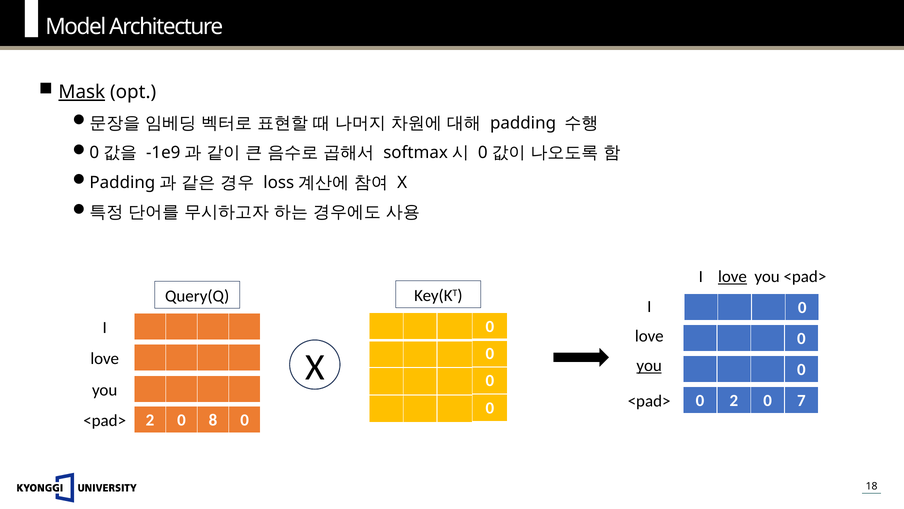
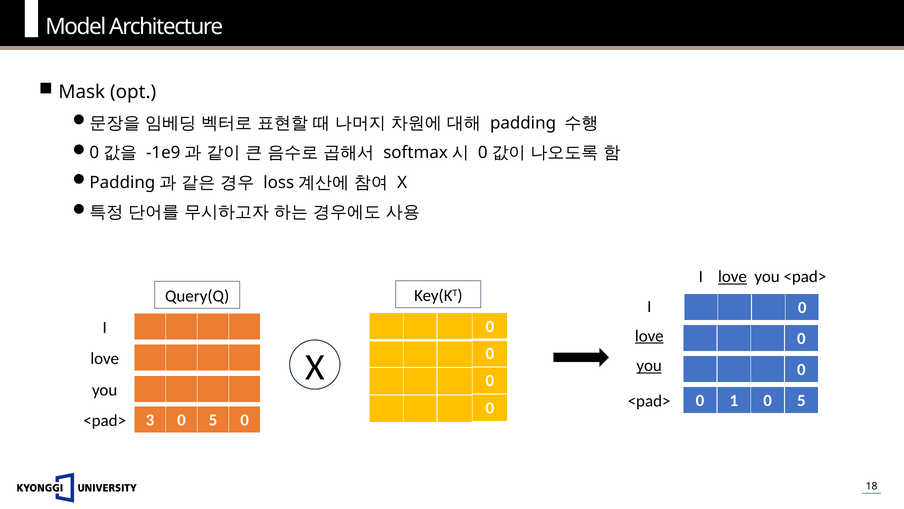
Mask underline: present -> none (82, 92)
love underline: none -> present (649, 336)
0 2: 2 -> 1 (734, 400)
7: 7 -> 5 (801, 400)
<pad> 2: 2 -> 3 (150, 420)
8: 8 -> 5 (213, 420)
